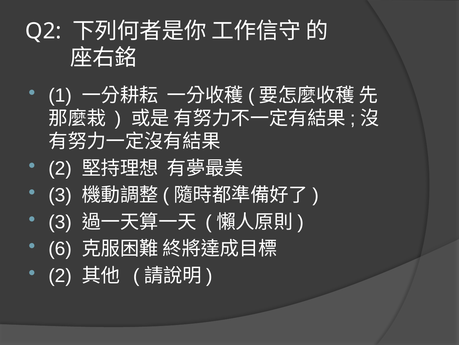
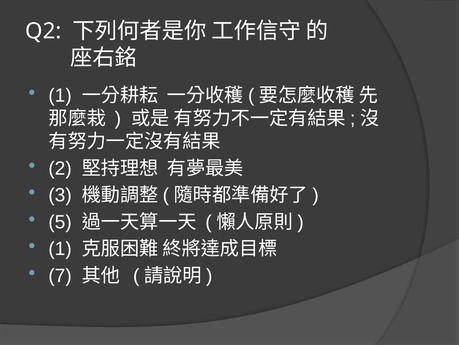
3: 3 -> 5 (60, 222)
6: 6 -> 1 (60, 248)
2: 2 -> 7 (60, 275)
